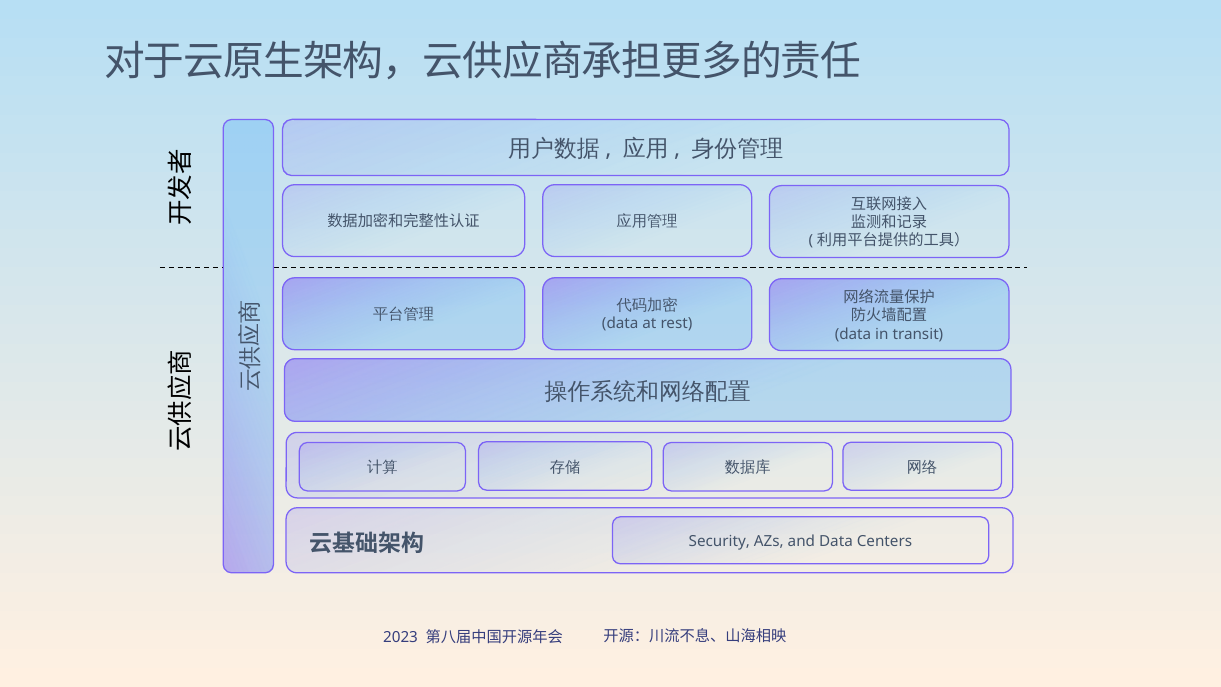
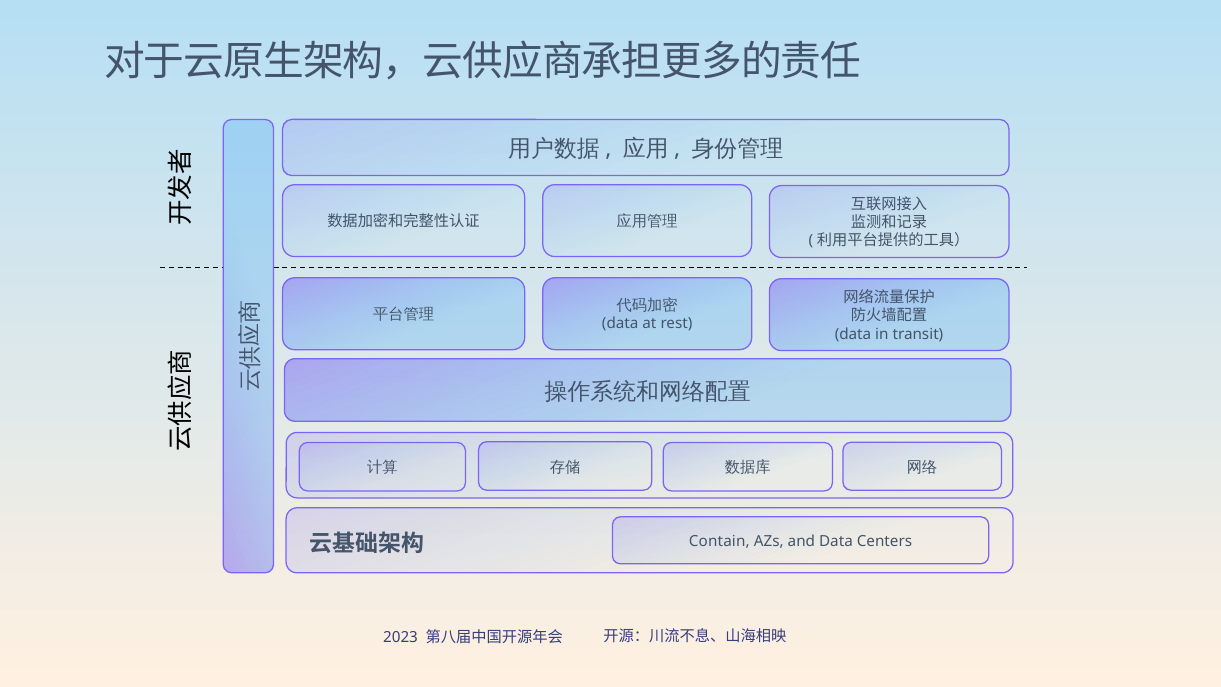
Security: Security -> Contain (719, 541)
